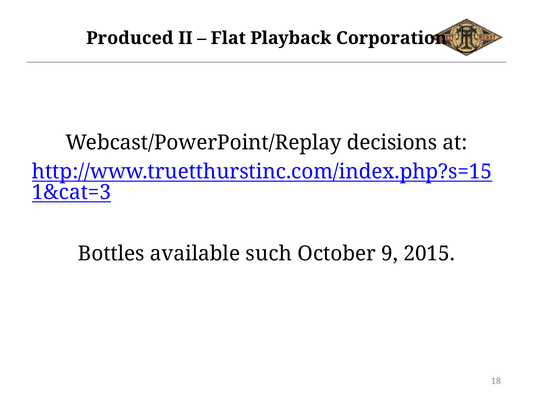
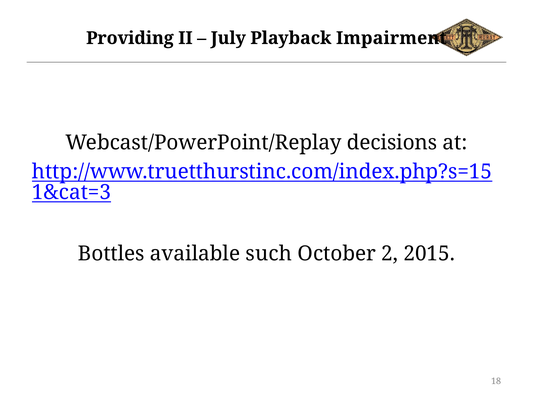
Produced: Produced -> Providing (130, 38)
Flat: Flat -> July (228, 38)
Corporation: Corporation -> Impairment (391, 38)
9: 9 -> 2 (390, 254)
